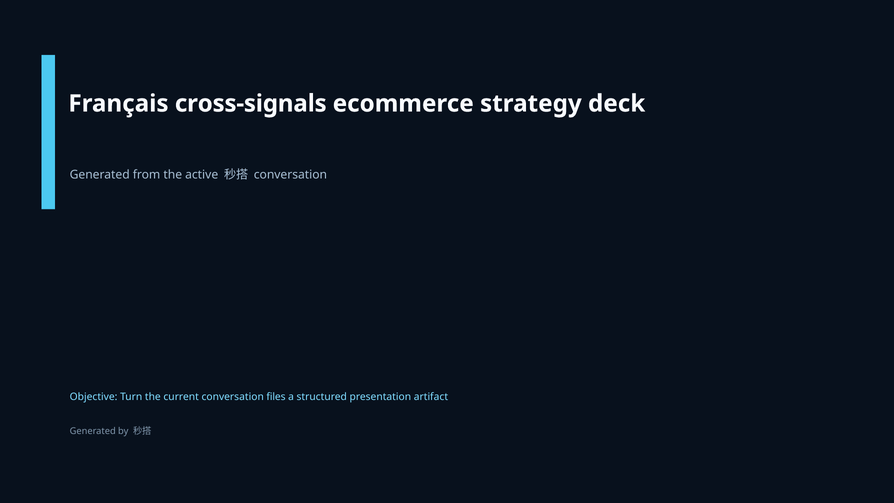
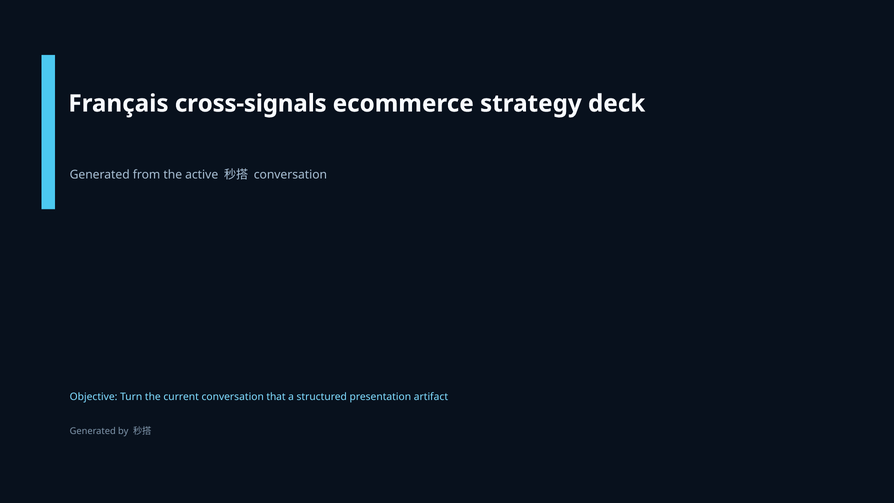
files: files -> that (276, 397)
